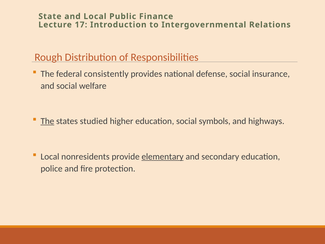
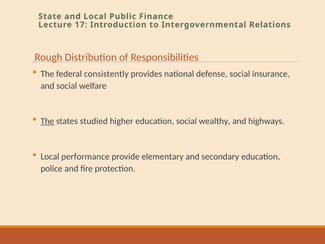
symbols: symbols -> wealthy (215, 121)
nonresidents: nonresidents -> performance (85, 156)
elementary underline: present -> none (163, 156)
